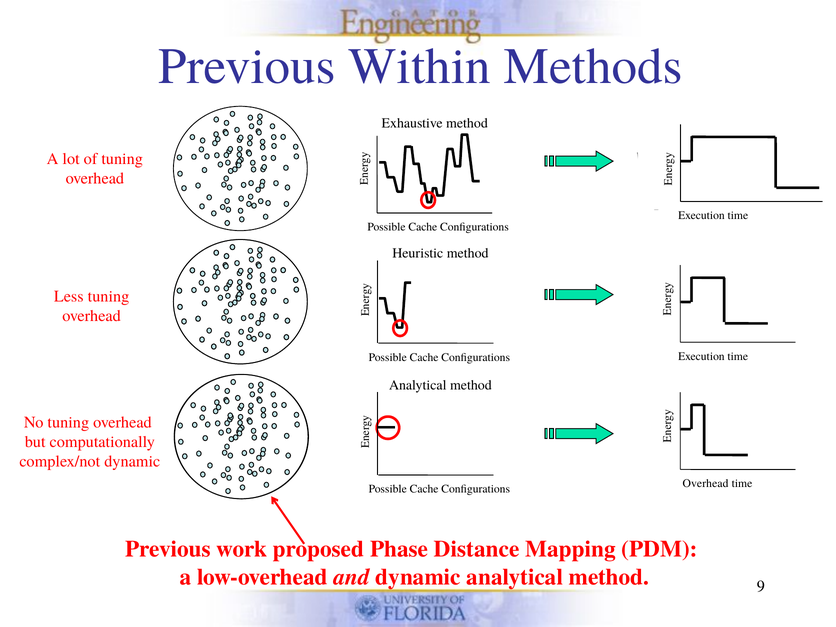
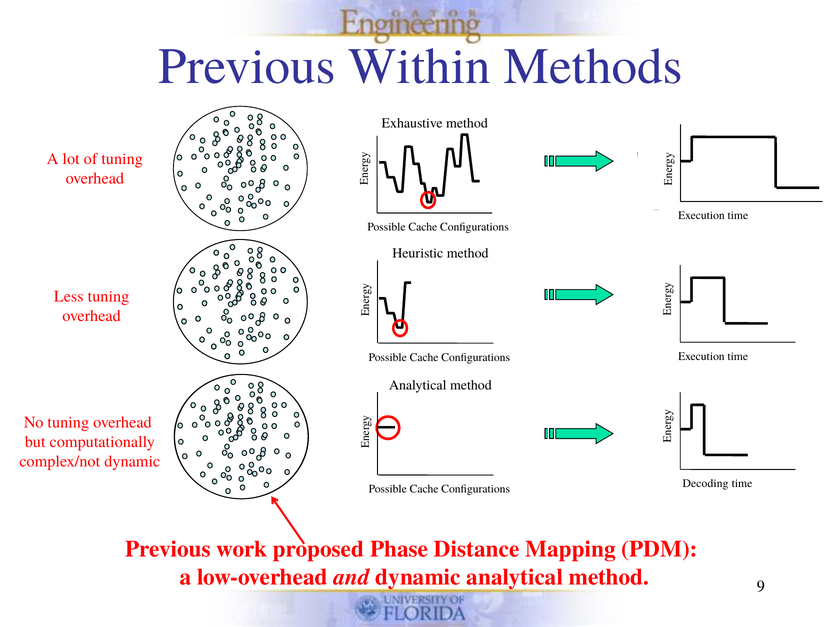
Overhead: Overhead -> Decoding (706, 484)
